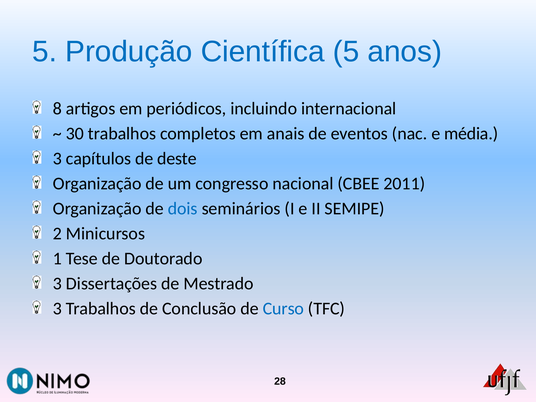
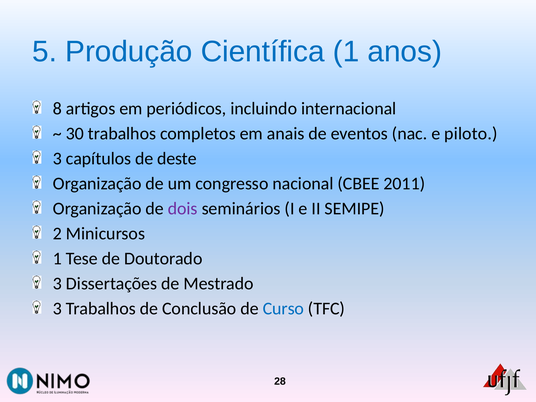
Científica 5: 5 -> 1 (346, 52)
média: média -> piloto (471, 133)
dois colour: blue -> purple (183, 208)
